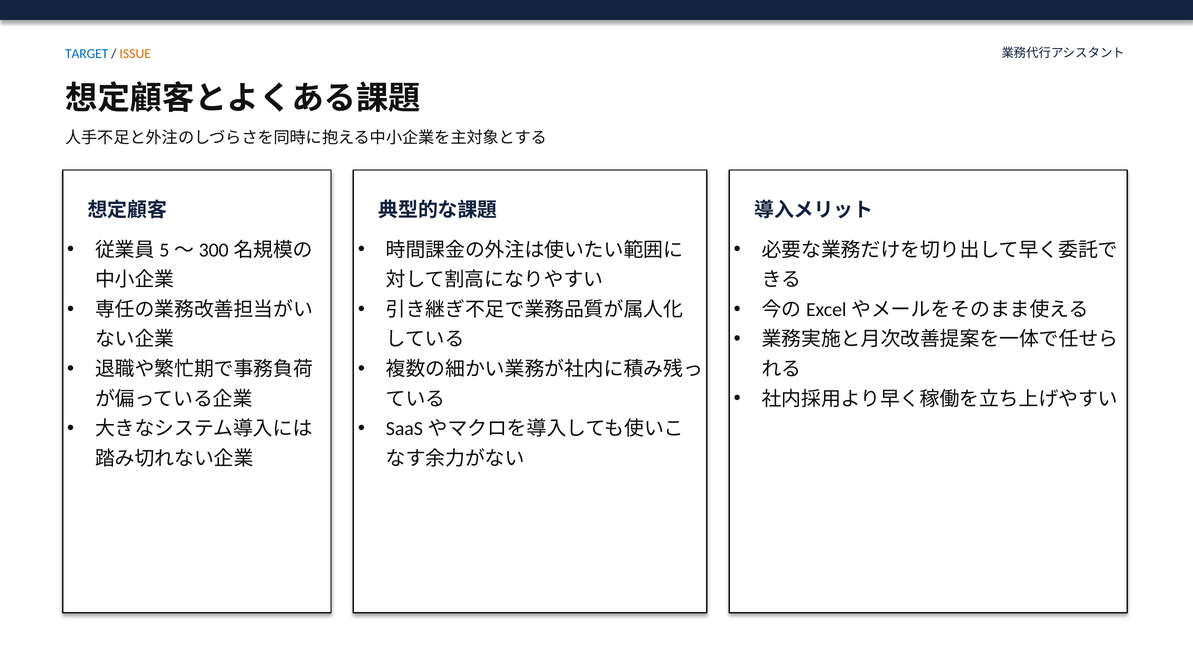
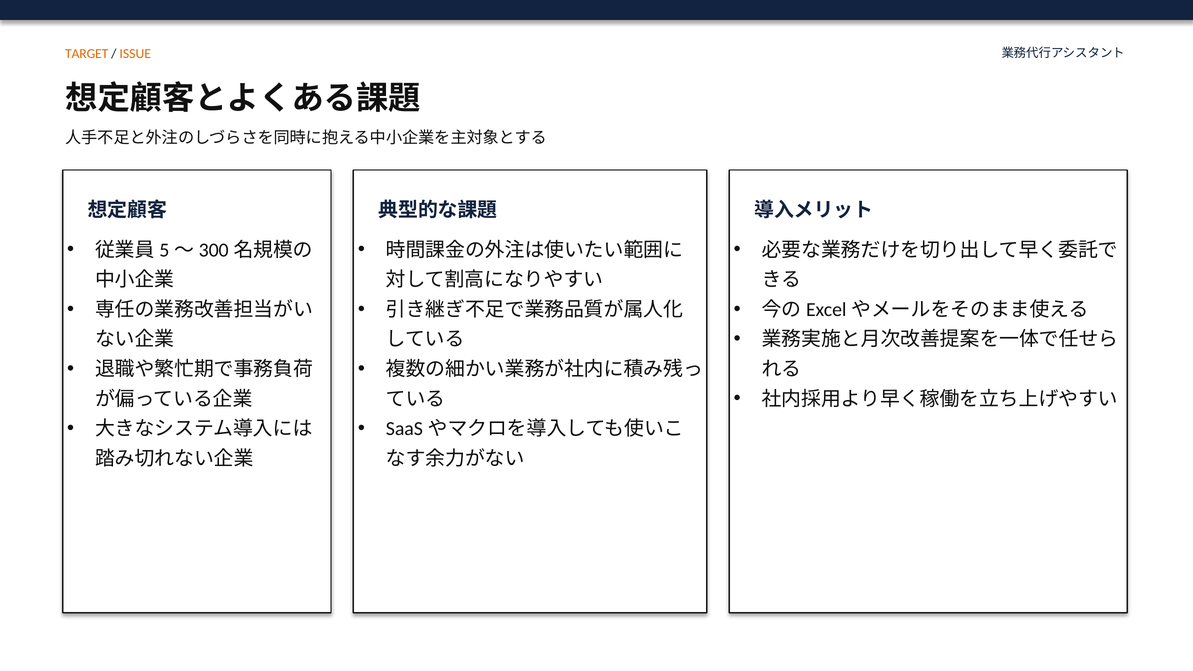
TARGET colour: blue -> orange (87, 54)
